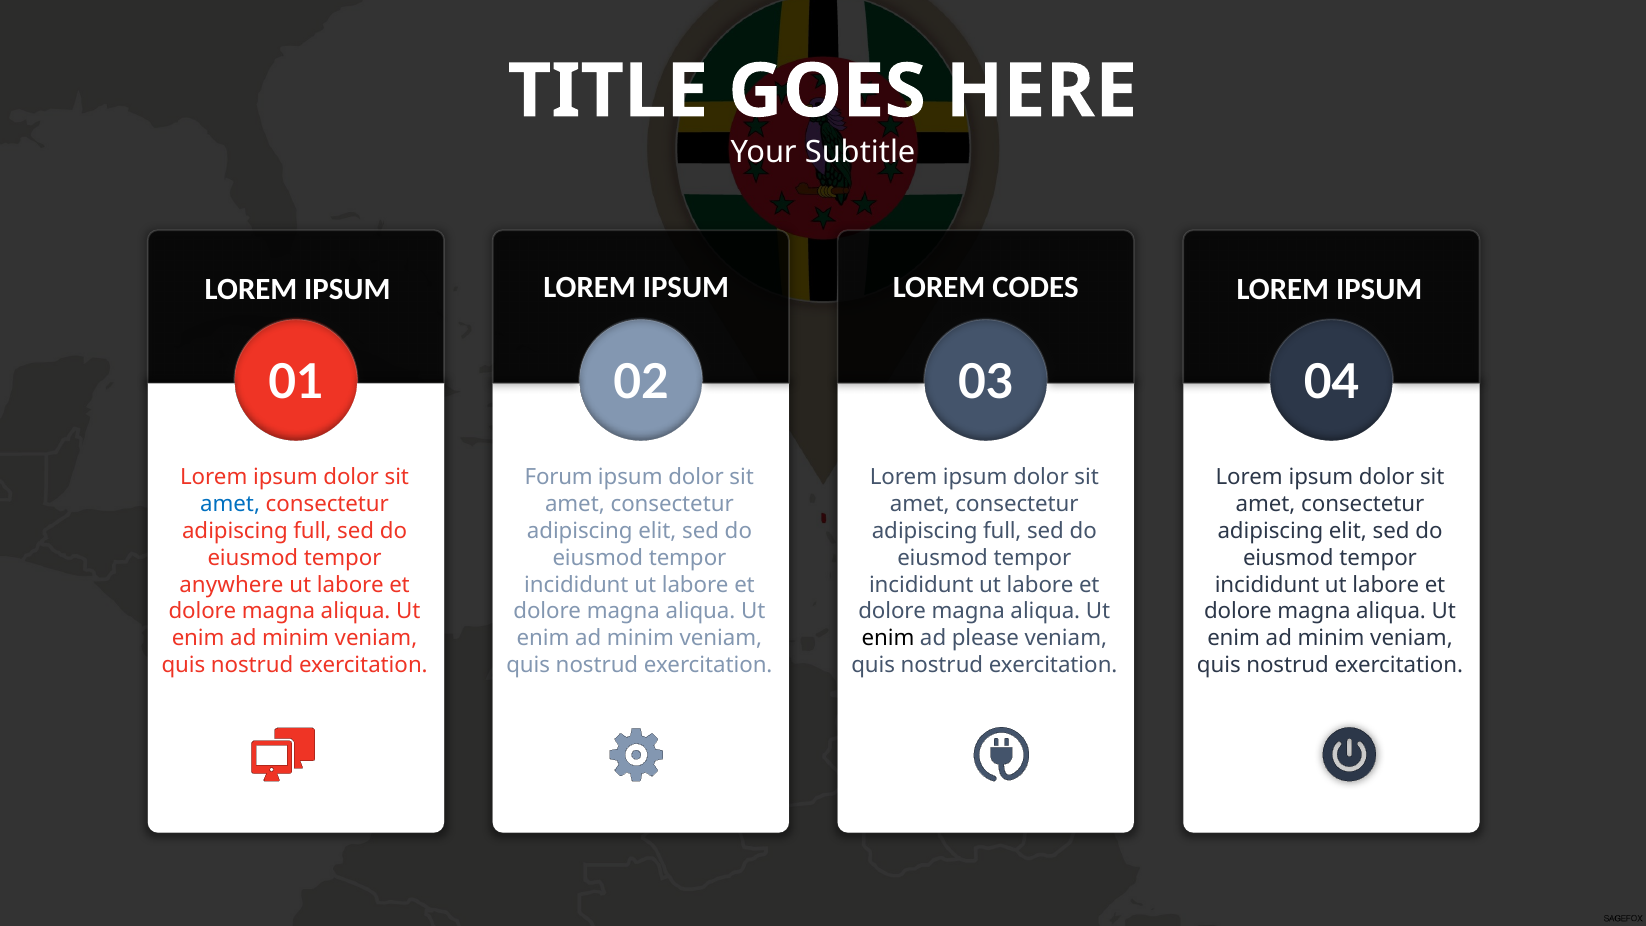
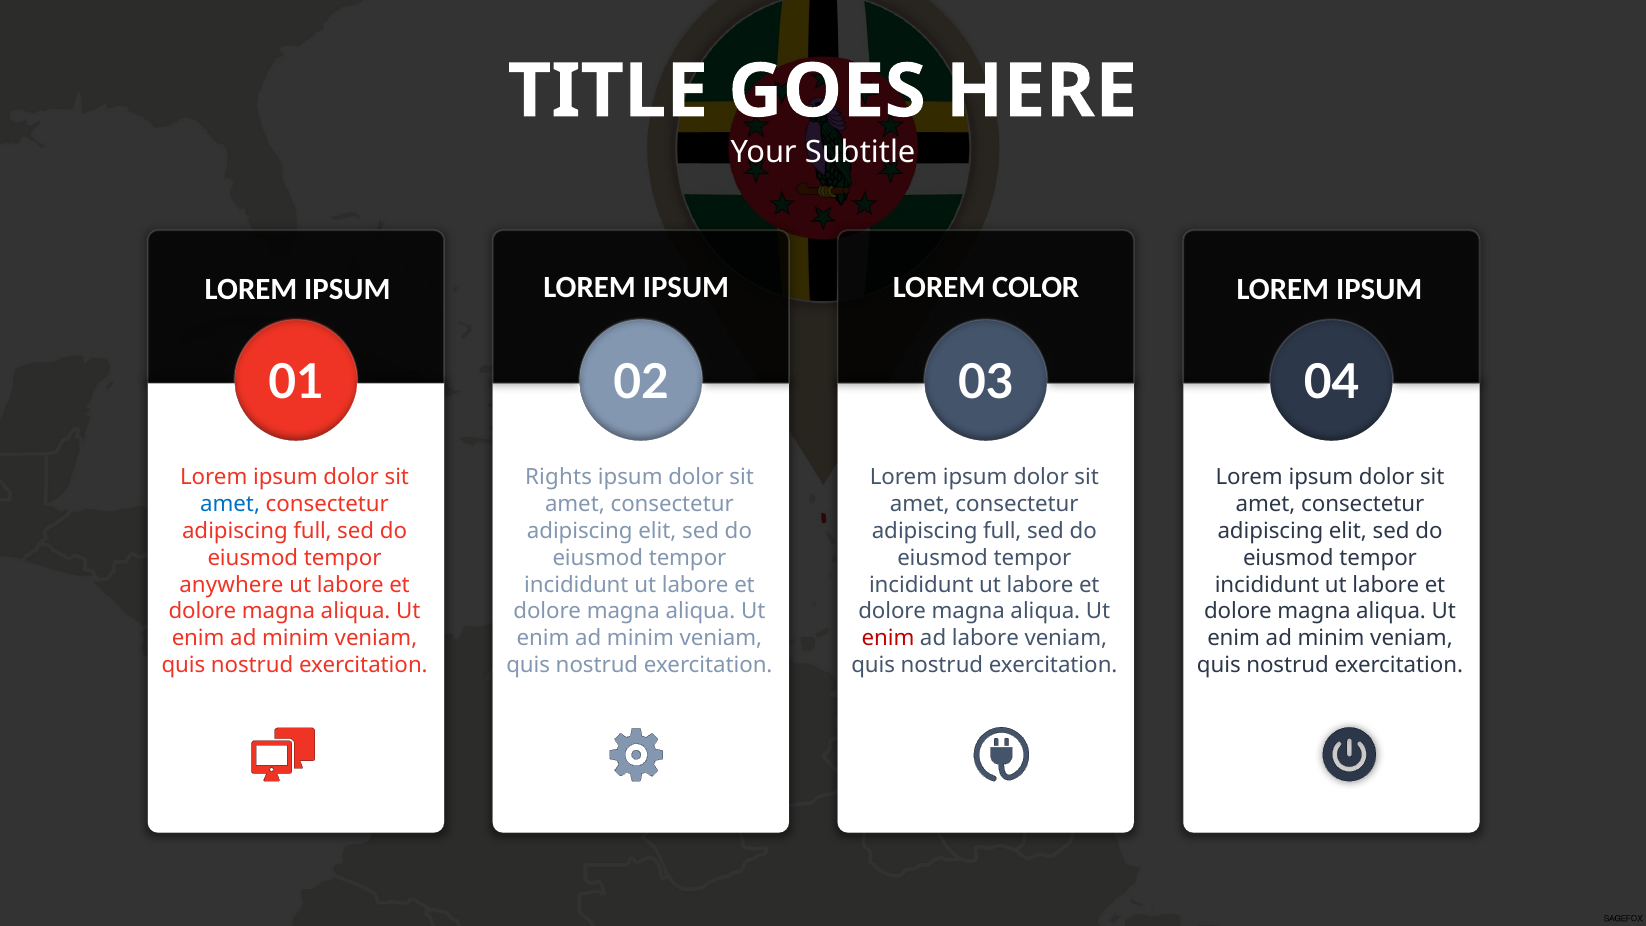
CODES: CODES -> COLOR (1036, 287)
Forum: Forum -> Rights (559, 477)
enim colour: black -> red (888, 638)
ad please: please -> labore (985, 638)
